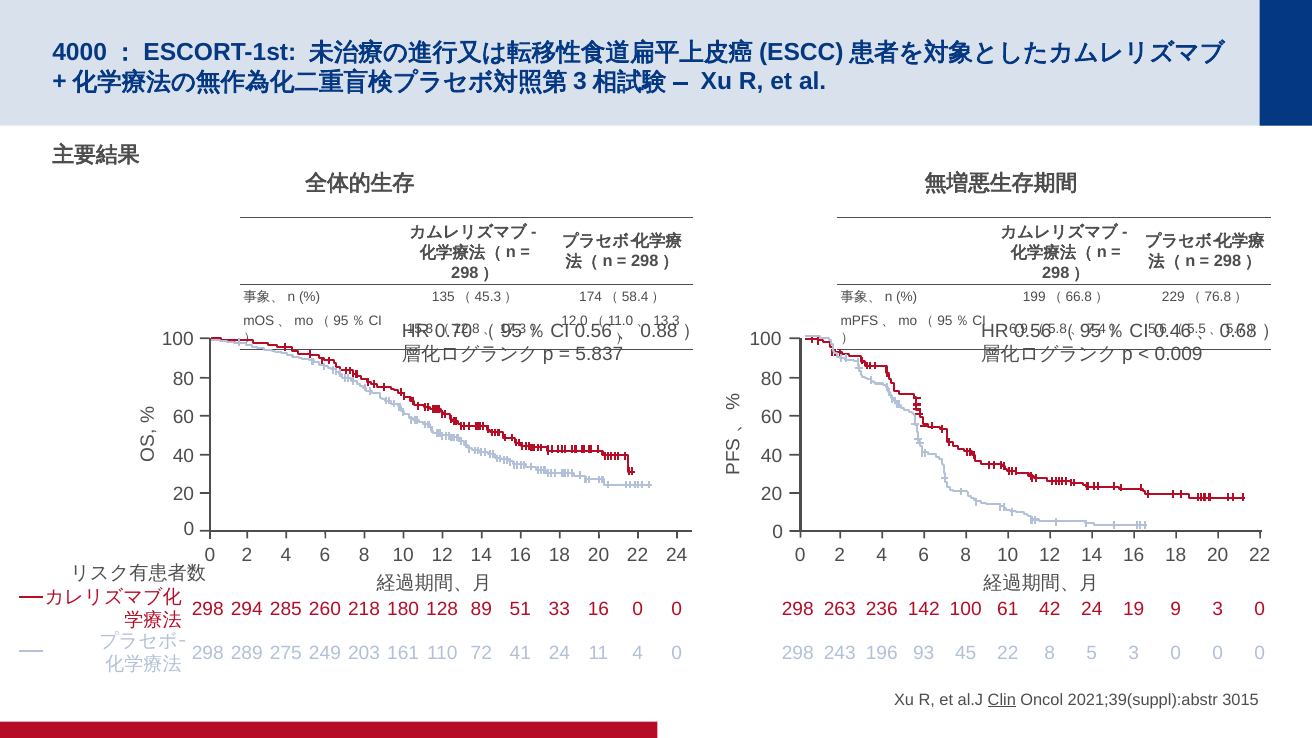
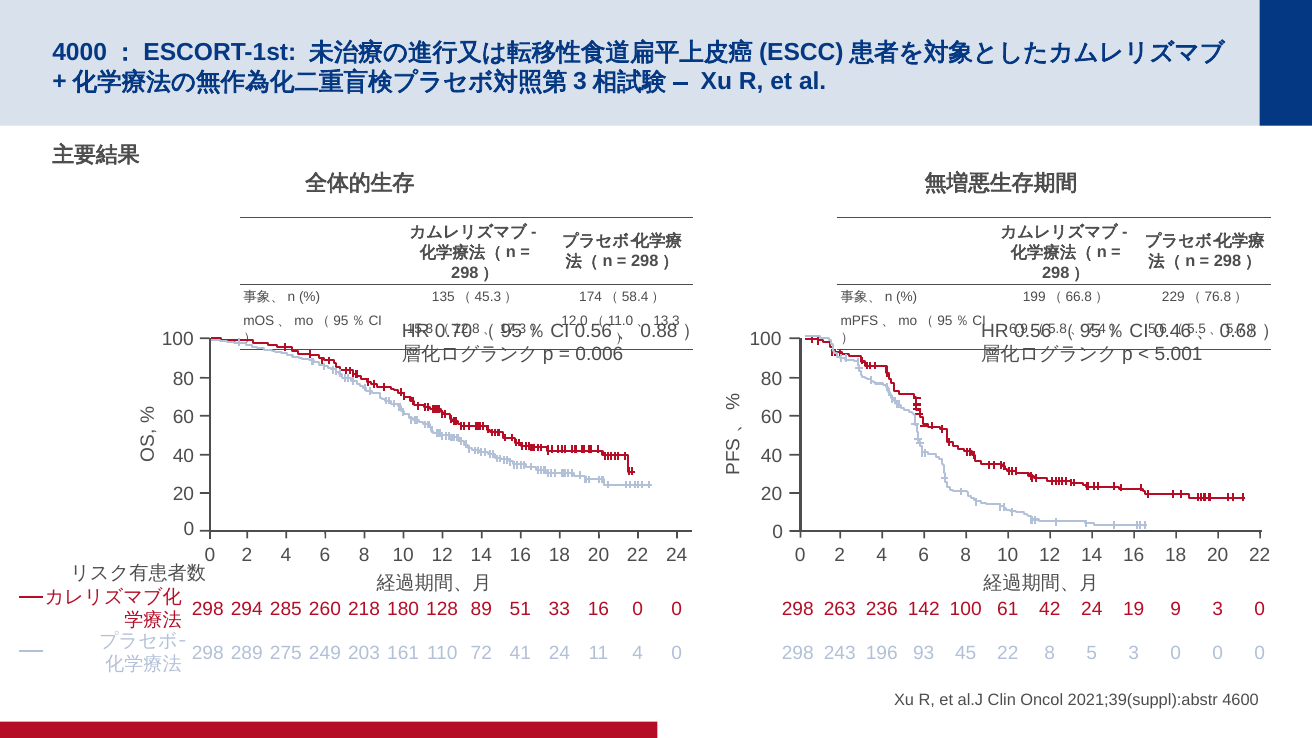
5.837: 5.837 -> 0.006 (599, 354)
0.009: 0.009 -> 5.001 (1179, 354)
Clin underline: present -> none (1002, 700)
3015: 3015 -> 4600 (1241, 700)
